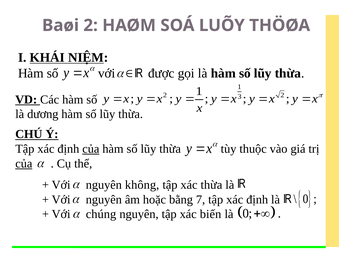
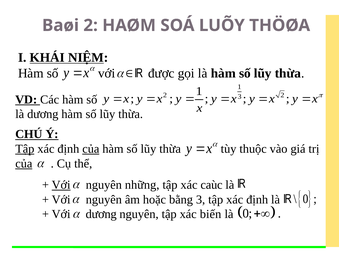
Tập underline: none -> present (25, 149)
Với underline: none -> present (61, 185)
không: không -> những (142, 185)
xác thừa: thừa -> caùc (212, 185)
bằng 7: 7 -> 3 (201, 200)
Với chúng: chúng -> dương (101, 214)
